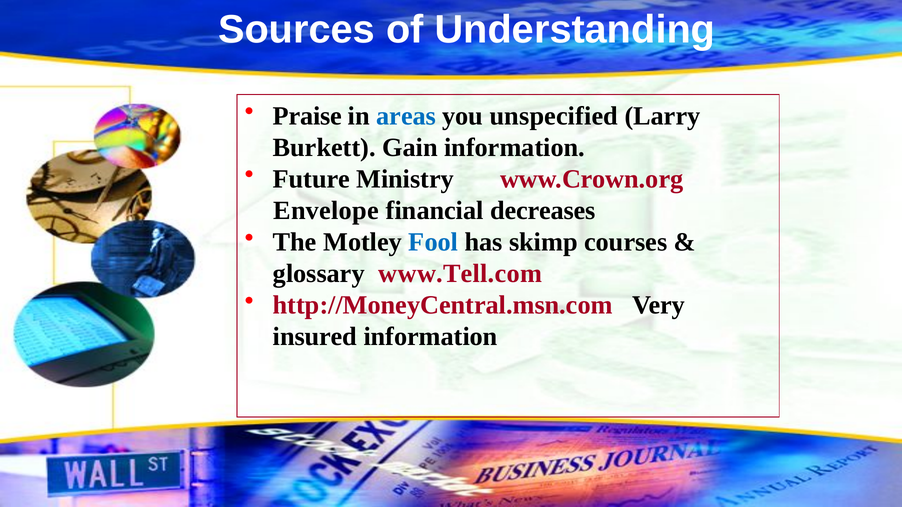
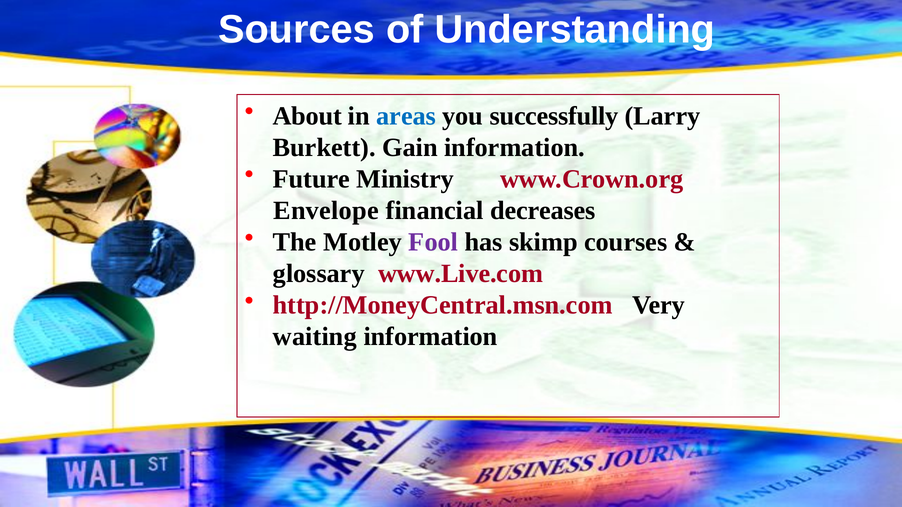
Praise: Praise -> About (307, 116)
unspecified: unspecified -> successfully (554, 116)
Fool colour: blue -> purple (433, 242)
www.Tell.com: www.Tell.com -> www.Live.com (460, 274)
insured: insured -> waiting (315, 337)
